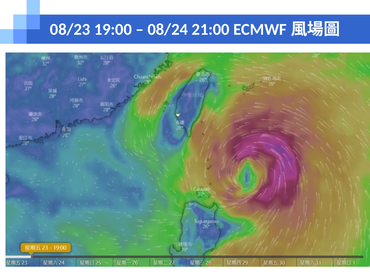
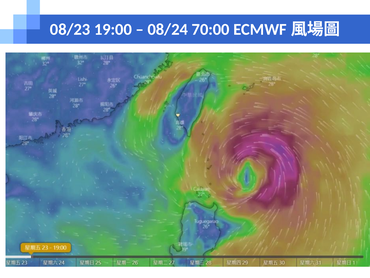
21:00: 21:00 -> 70:00 (211, 30)
